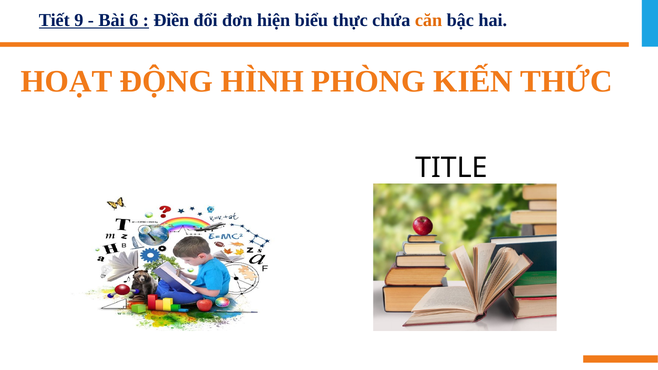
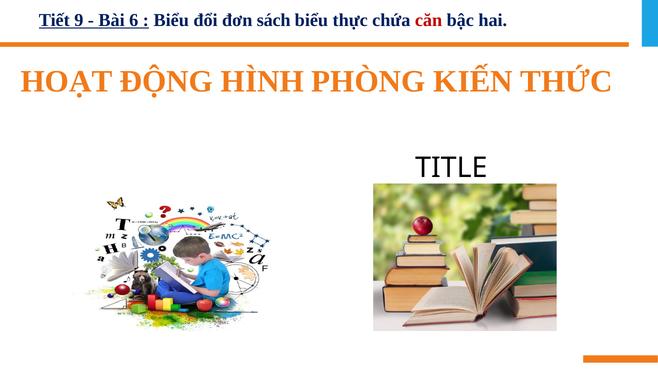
Điền: Điền -> Biểu (171, 20)
hiện: hiện -> sách (274, 20)
căn colour: orange -> red (429, 20)
